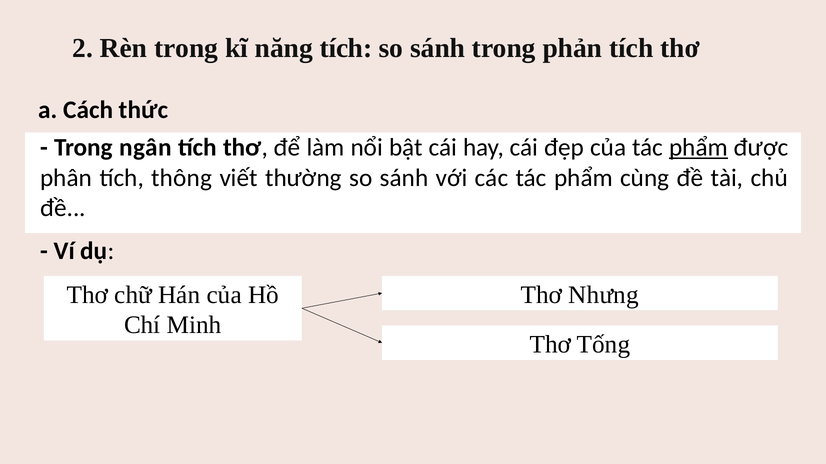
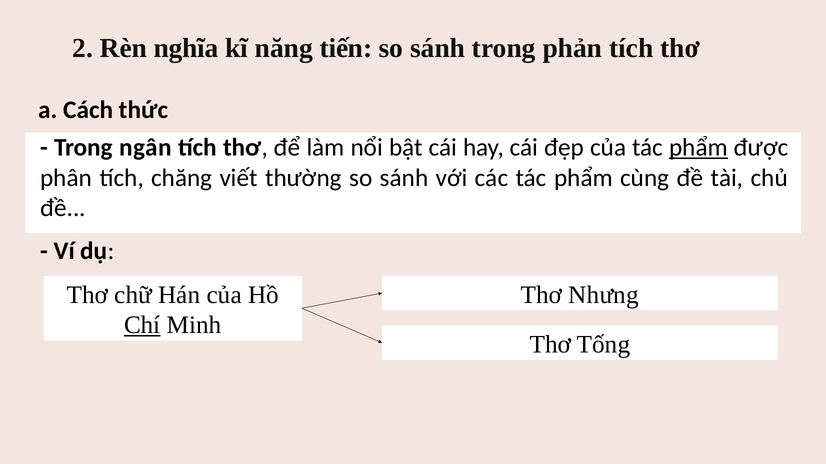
Rèn trong: trong -> nghĩa (186, 48)
năng tích: tích -> tiến (346, 48)
thông: thông -> chăng (182, 178)
Chí underline: none -> present (142, 326)
